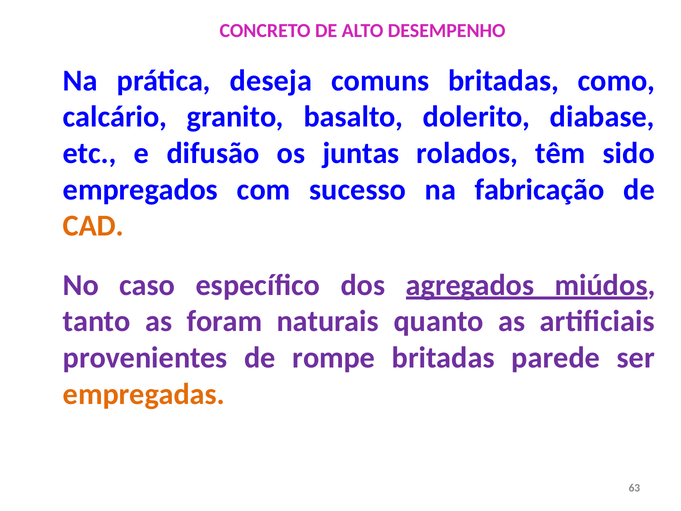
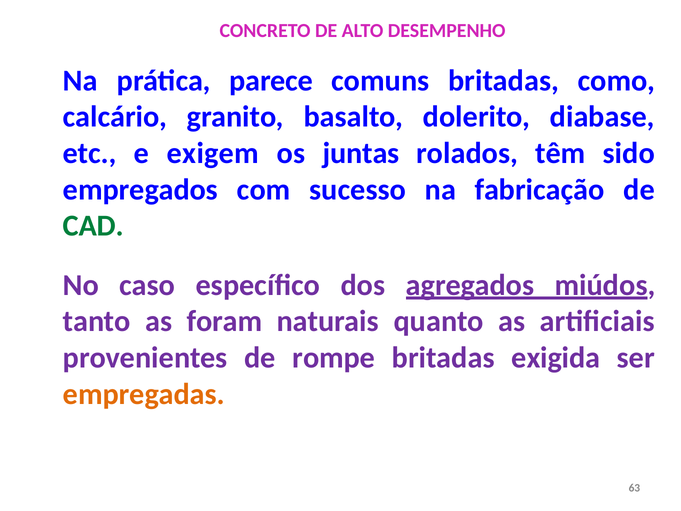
deseja: deseja -> parece (271, 81)
difusão: difusão -> exigem (213, 153)
CAD colour: orange -> green (93, 226)
parede: parede -> exigida (556, 358)
